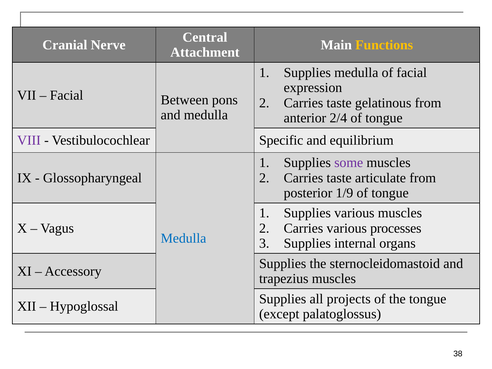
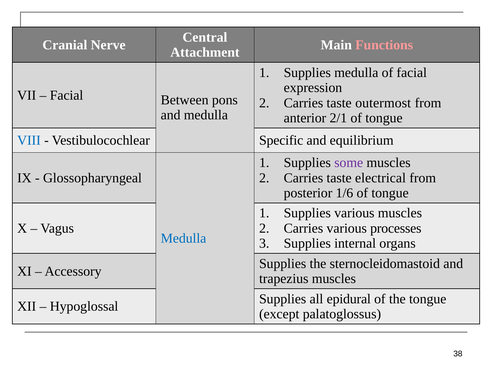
Functions colour: yellow -> pink (384, 45)
gelatinous: gelatinous -> outermost (383, 103)
2/4: 2/4 -> 2/1 (338, 118)
VIII colour: purple -> blue (29, 140)
articulate: articulate -> electrical (380, 178)
1/9: 1/9 -> 1/6 (344, 193)
projects: projects -> epidural (349, 299)
